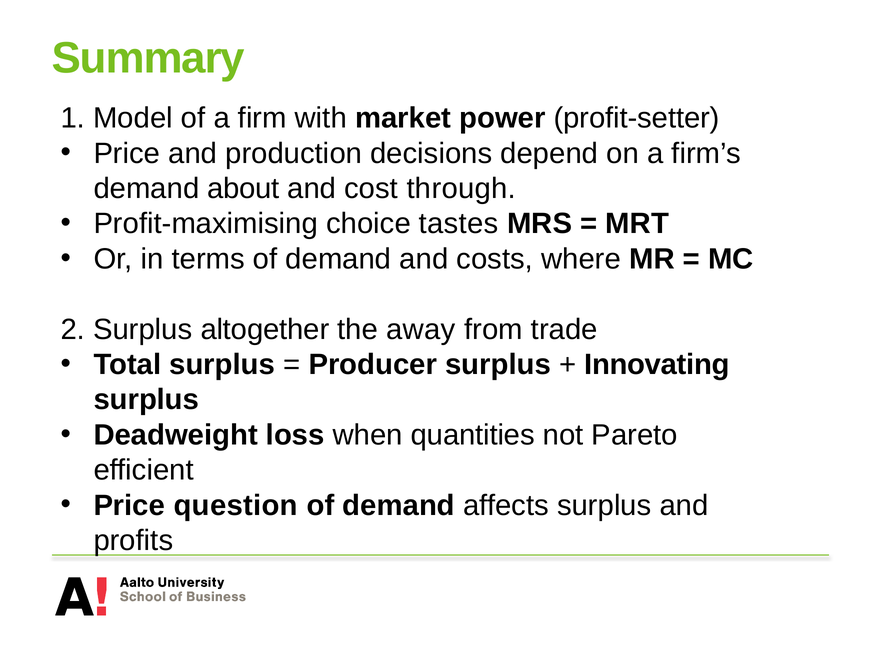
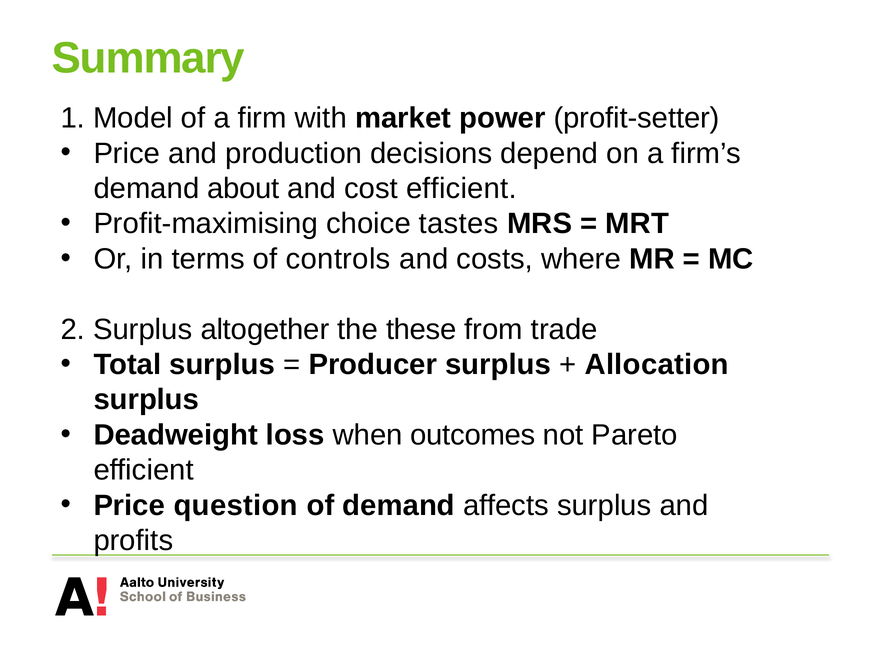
cost through: through -> efficient (461, 188)
terms of demand: demand -> controls (338, 259)
away: away -> these (421, 329)
Innovating: Innovating -> Allocation (657, 364)
quantities: quantities -> outcomes (473, 434)
